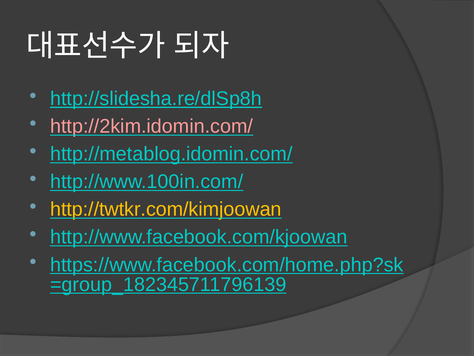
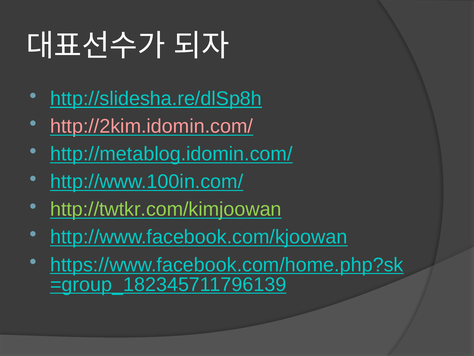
http://twtkr.com/kimjoowan colour: yellow -> light green (166, 209)
